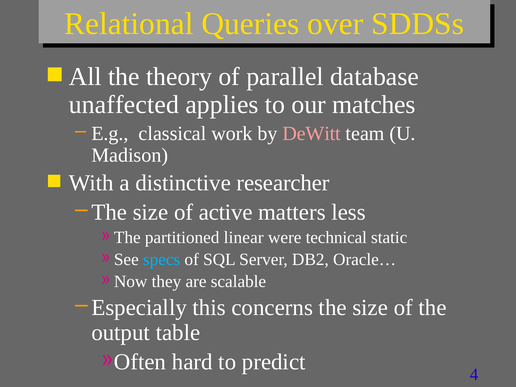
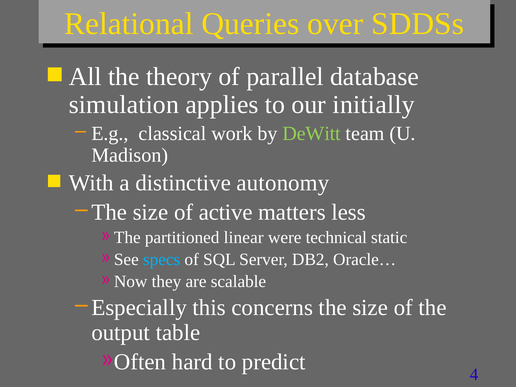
unaffected: unaffected -> simulation (124, 105)
matches: matches -> initially (374, 105)
DeWitt colour: pink -> light green (312, 133)
researcher: researcher -> autonomy (283, 183)
